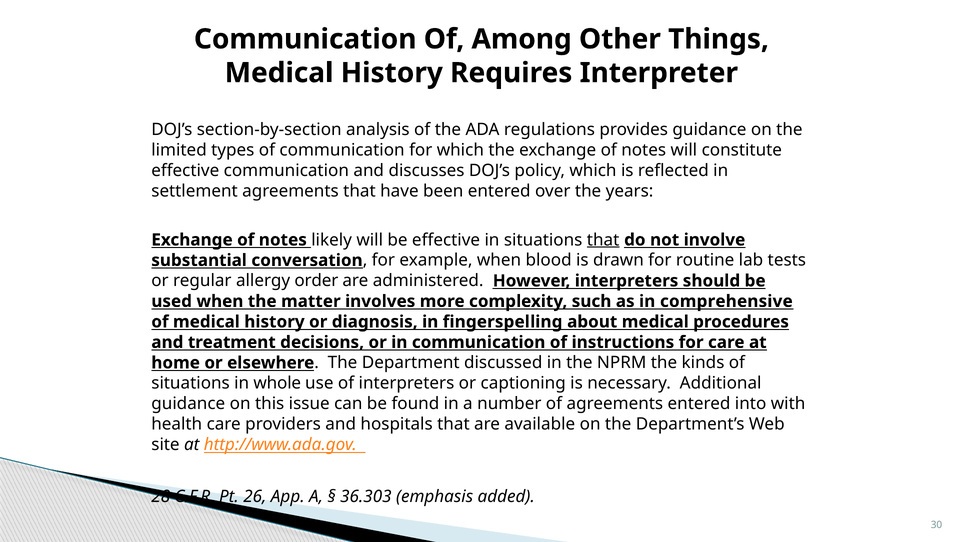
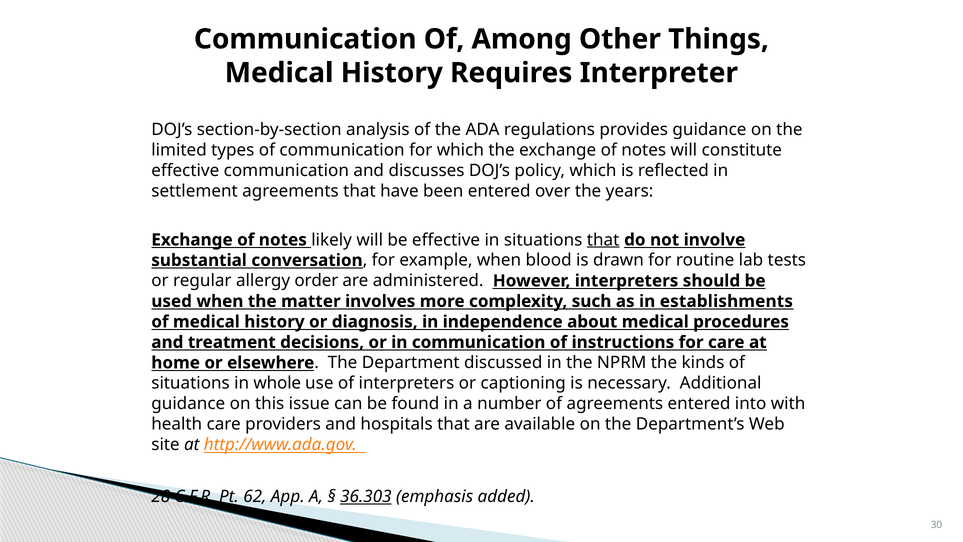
comprehensive: comprehensive -> establishments (726, 301)
fingerspelling: fingerspelling -> independence (503, 322)
26: 26 -> 62 (255, 496)
36.303 underline: none -> present (366, 496)
